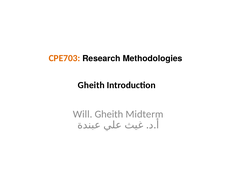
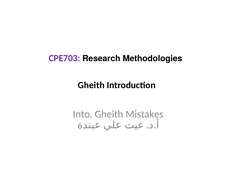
CPE703 colour: orange -> purple (64, 58)
Will: Will -> Into (83, 114)
Midterm: Midterm -> Mistakes (145, 114)
